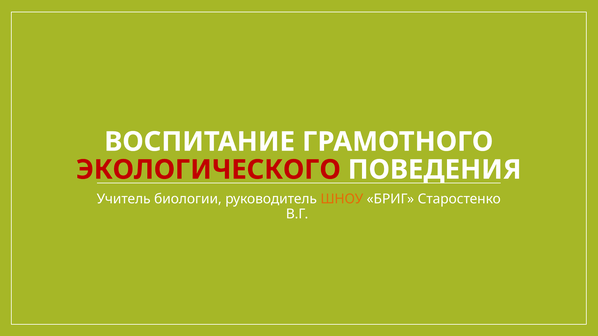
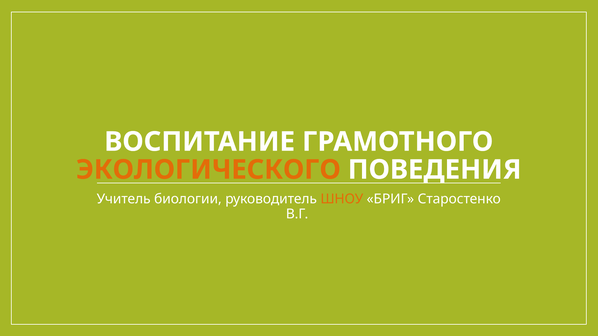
ЭКОЛОГИЧЕСКОГО colour: red -> orange (208, 170)
